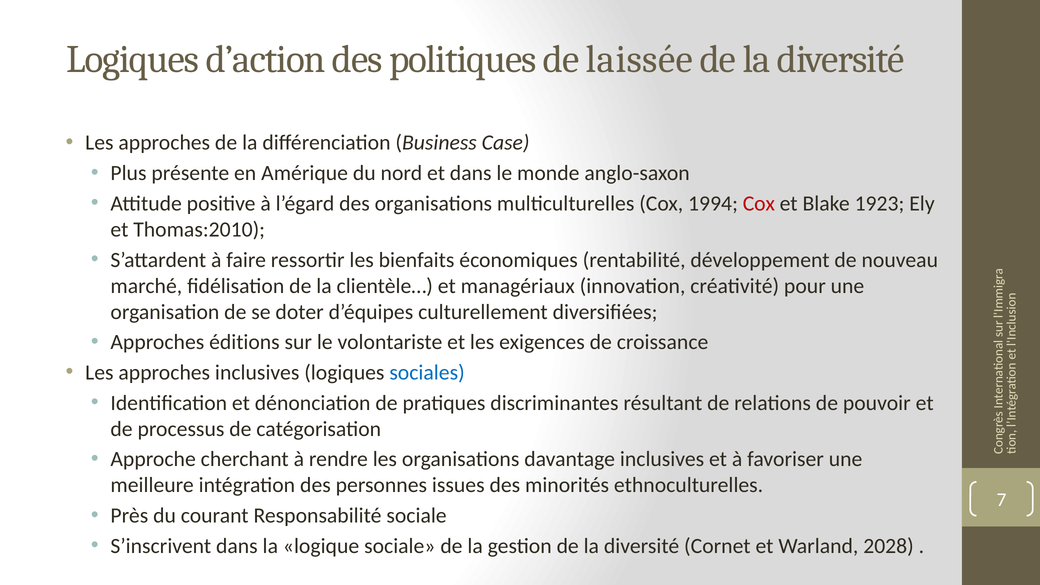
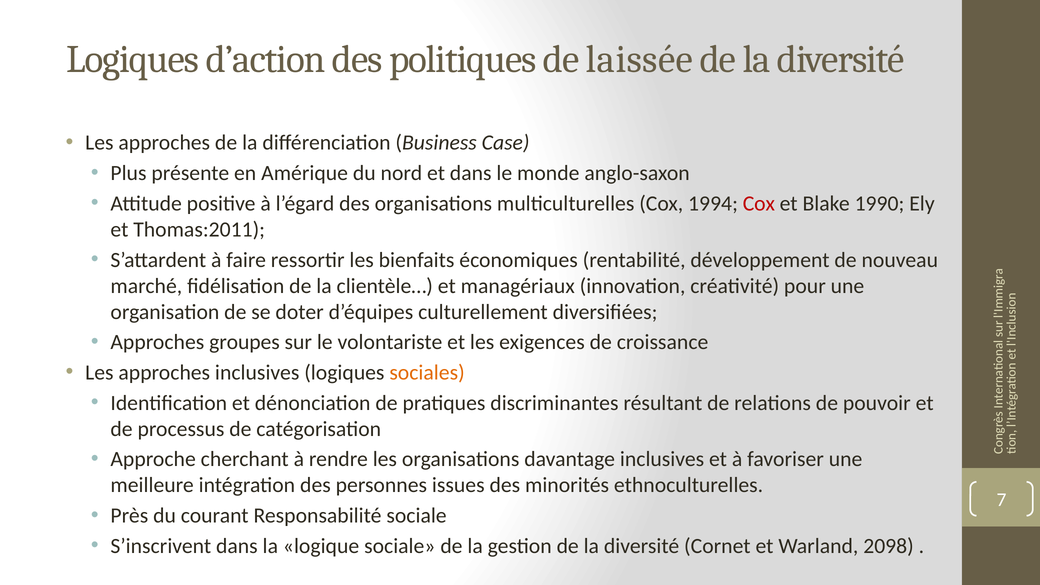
1923: 1923 -> 1990 (879, 204)
Thomas:2010: Thomas:2010 -> Thomas:2011 (199, 230)
éditions: éditions -> groupes (244, 342)
sociales colour: blue -> orange (427, 373)
2028: 2028 -> 2098 (889, 546)
